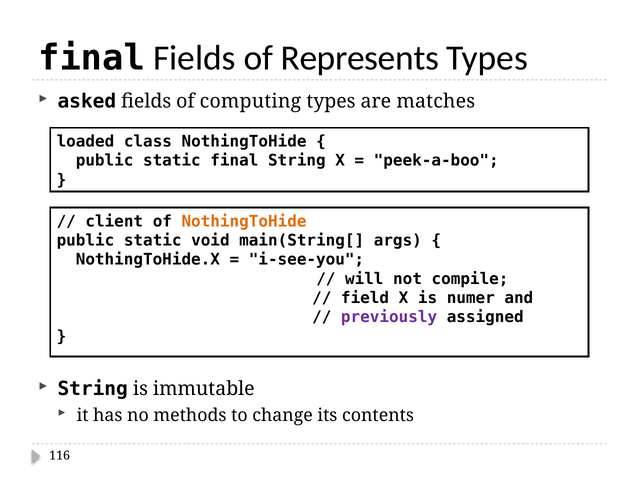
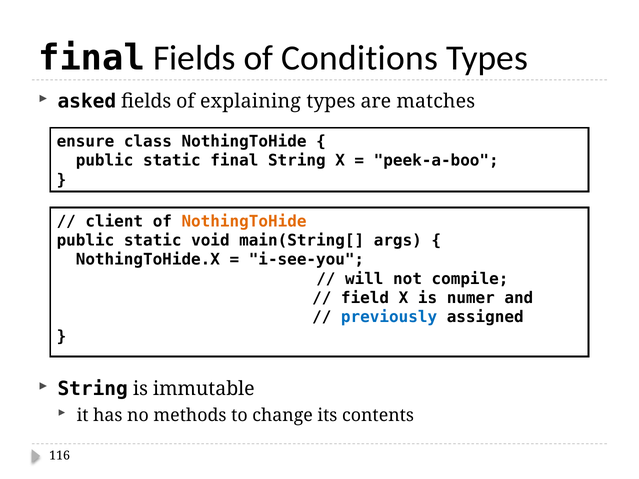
Represents: Represents -> Conditions (360, 58)
computing: computing -> explaining (250, 101)
loaded: loaded -> ensure (85, 142)
previously colour: purple -> blue (389, 317)
